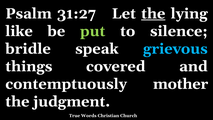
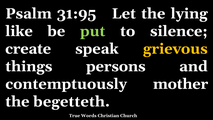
31:27: 31:27 -> 31:95 (76, 14)
the underline: present -> none (153, 14)
bridle: bridle -> create (28, 49)
grievous colour: light blue -> yellow (175, 49)
covered: covered -> persons (116, 66)
judgment: judgment -> begetteth (72, 101)
